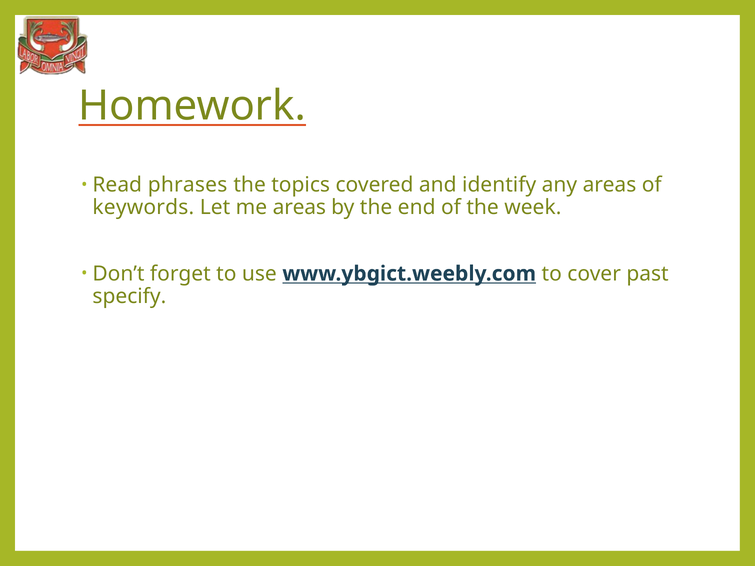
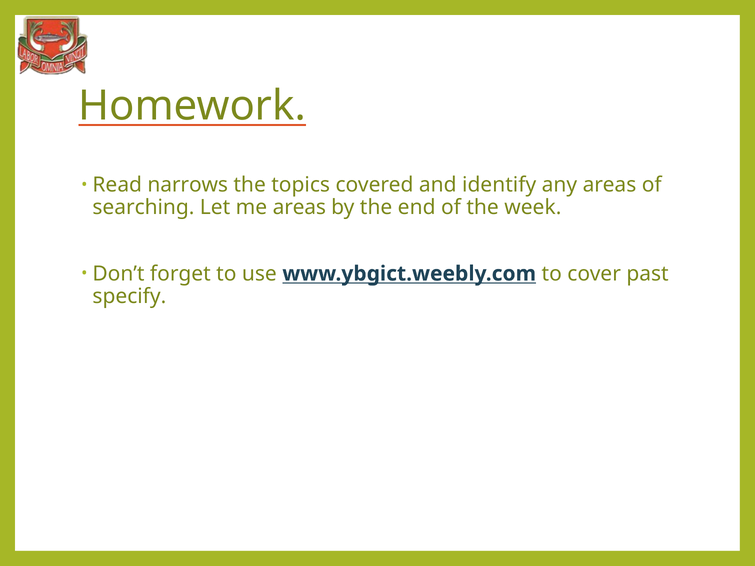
phrases: phrases -> narrows (188, 185)
keywords: keywords -> searching (143, 208)
